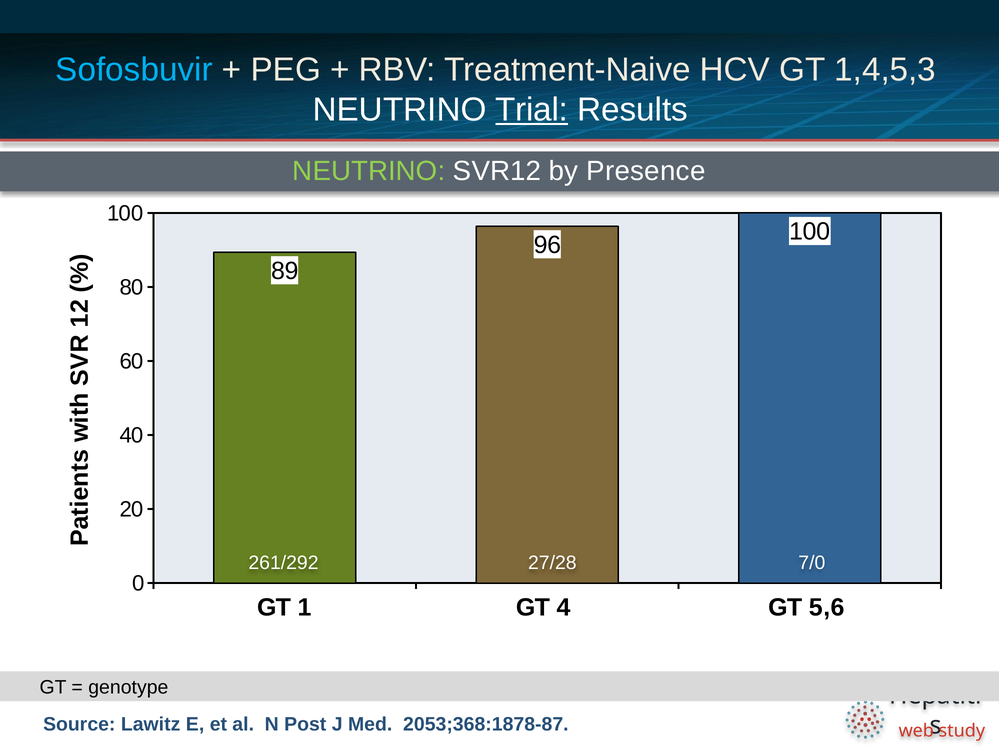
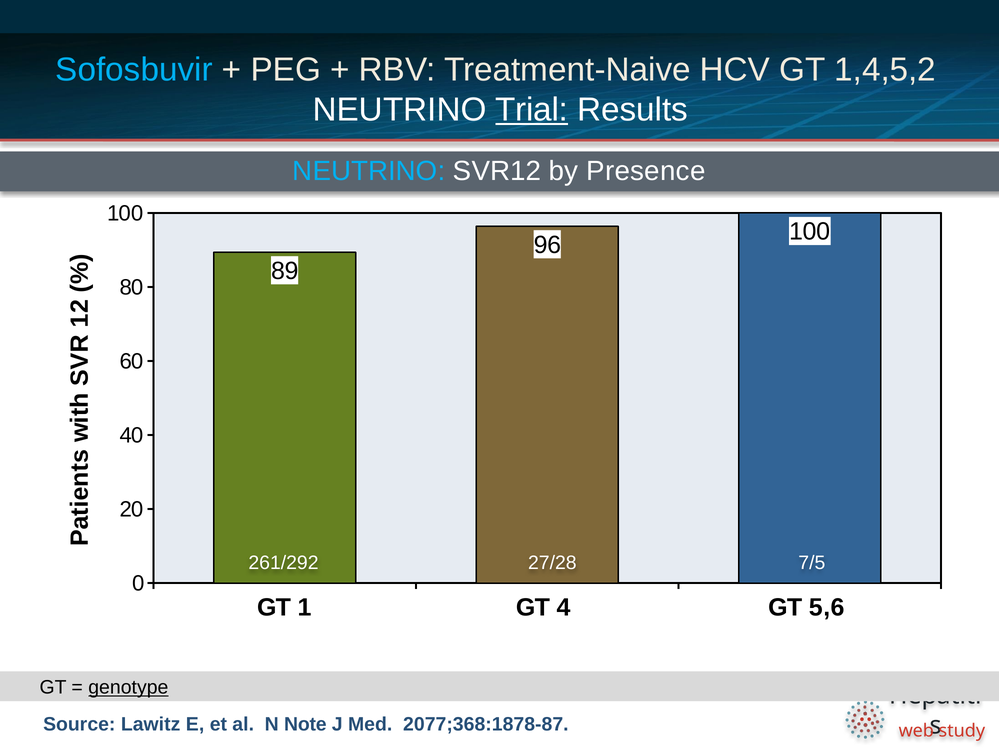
1,4,5,3: 1,4,5,3 -> 1,4,5,2 (885, 70)
NEUTRINO colour: light green -> light blue (369, 171)
7/0: 7/0 -> 7/5 (812, 563)
genotype underline: none -> present (128, 688)
Post: Post -> Note (305, 725)
2053;368:1878-87: 2053;368:1878-87 -> 2077;368:1878-87 (486, 725)
